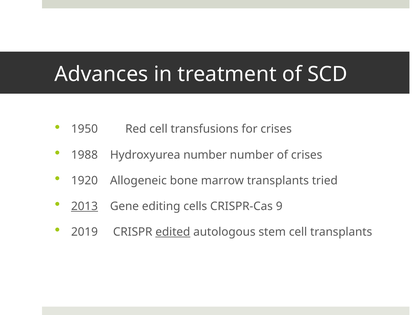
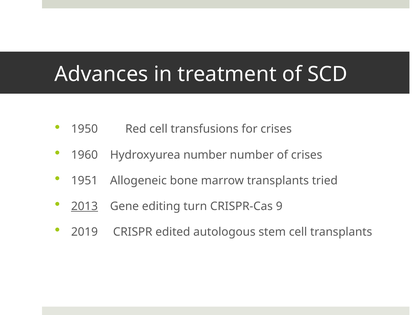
1988: 1988 -> 1960 (85, 155)
1920: 1920 -> 1951 (85, 181)
cells: cells -> turn (195, 206)
edited underline: present -> none (173, 232)
